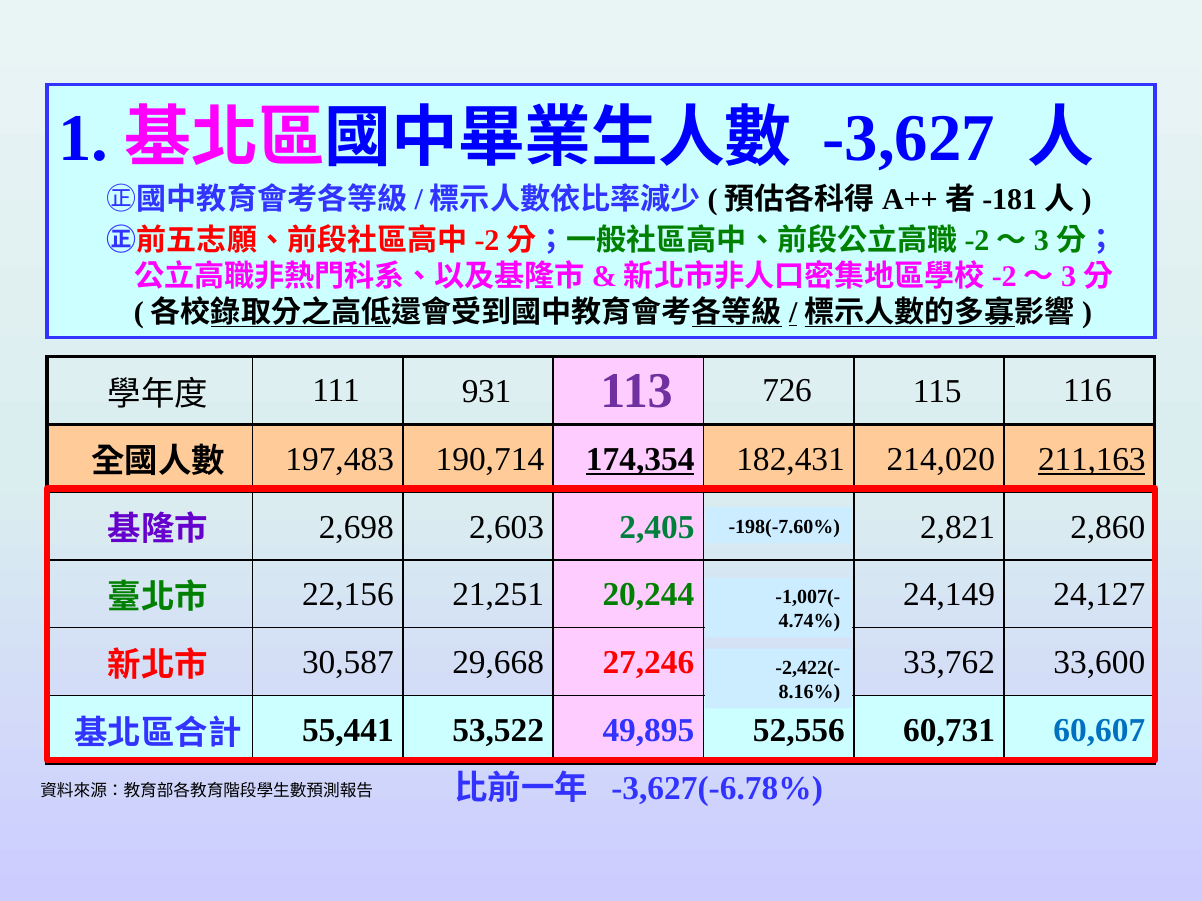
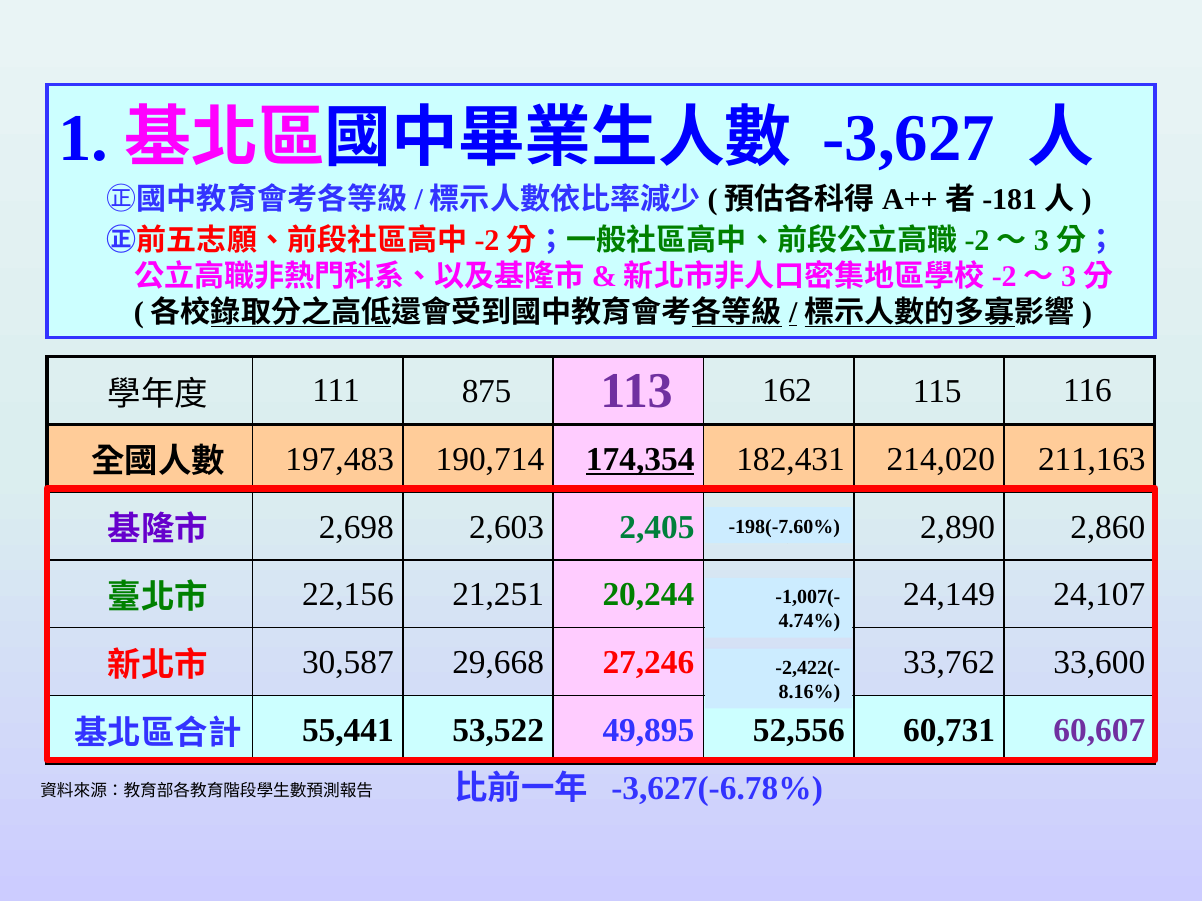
931: 931 -> 875 (487, 392)
726: 726 -> 162 (787, 391)
211,163 underline: present -> none (1092, 460)
2,821: 2,821 -> 2,890 (958, 527)
24,127: 24,127 -> 24,107 (1099, 595)
60,607 colour: blue -> purple (1099, 731)
